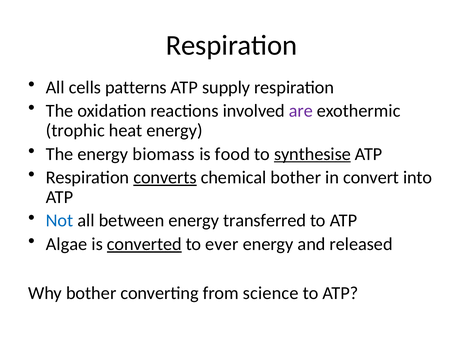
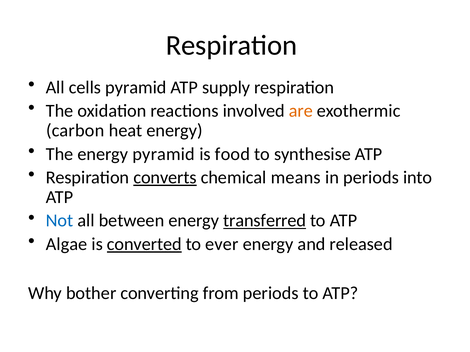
cells patterns: patterns -> pyramid (136, 87)
are colour: purple -> orange (301, 111)
trophic: trophic -> carbon (75, 131)
energy biomass: biomass -> pyramid (164, 154)
synthesise underline: present -> none (312, 154)
chemical bother: bother -> means (296, 178)
in convert: convert -> periods (371, 178)
transferred underline: none -> present (265, 221)
from science: science -> periods (271, 294)
